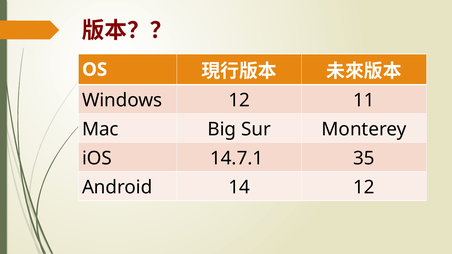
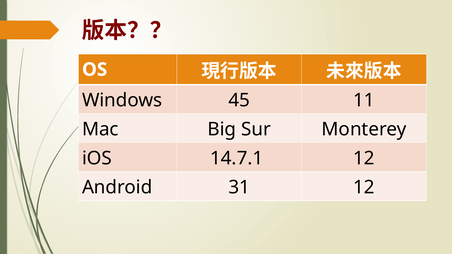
Windows 12: 12 -> 45 (239, 100)
14.7.1 35: 35 -> 12 (364, 158)
14: 14 -> 31 (239, 187)
